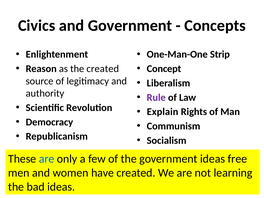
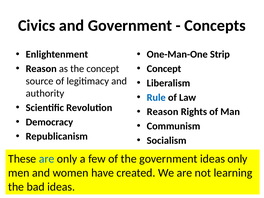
the created: created -> concept (103, 69)
Rule colour: purple -> blue (156, 97)
Explain: Explain -> Reason (163, 112)
ideas free: free -> only (237, 159)
